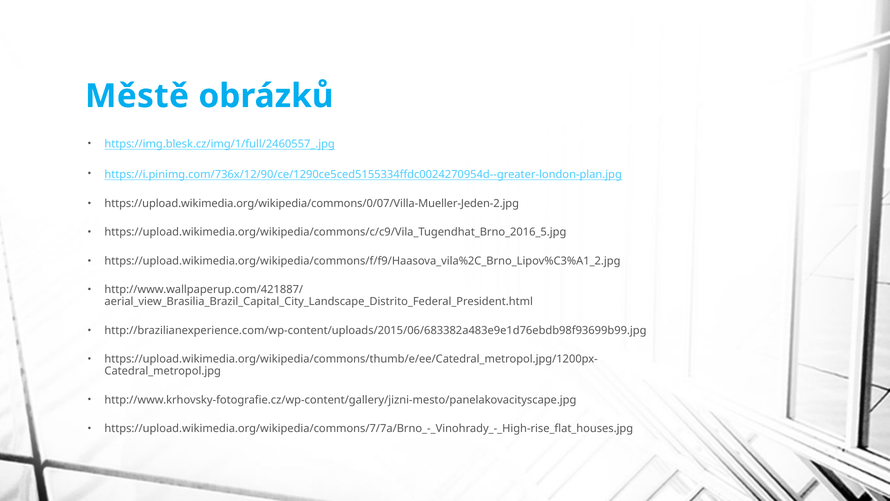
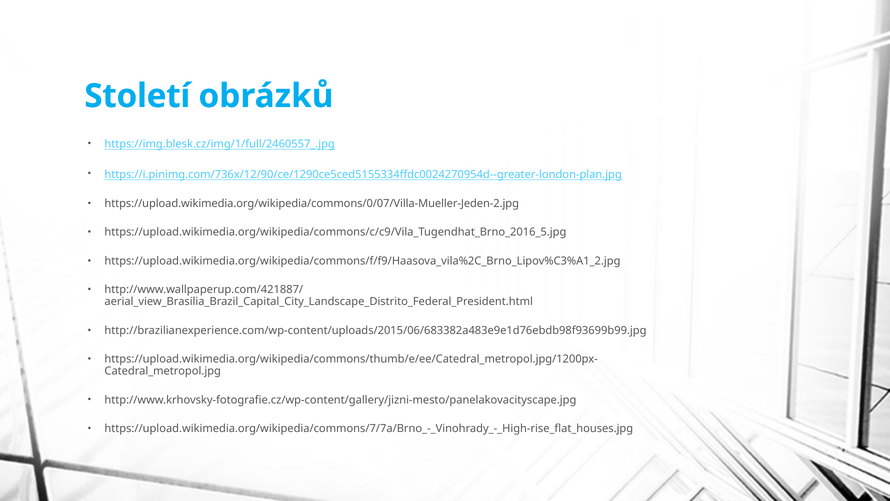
Městě: Městě -> Století (137, 96)
